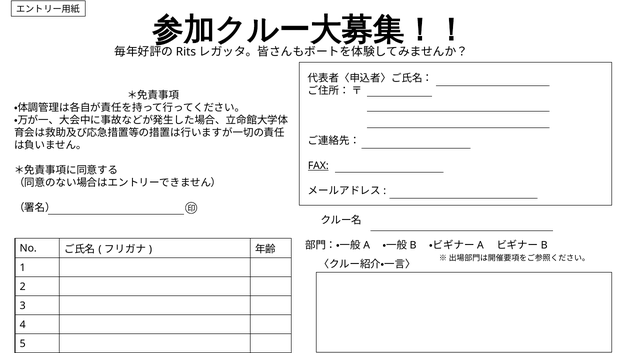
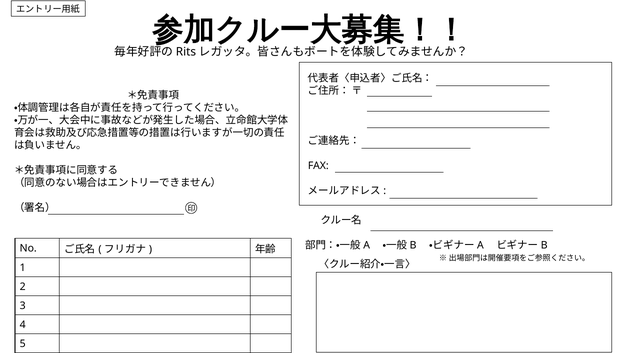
FAX underline: present -> none (318, 166)
